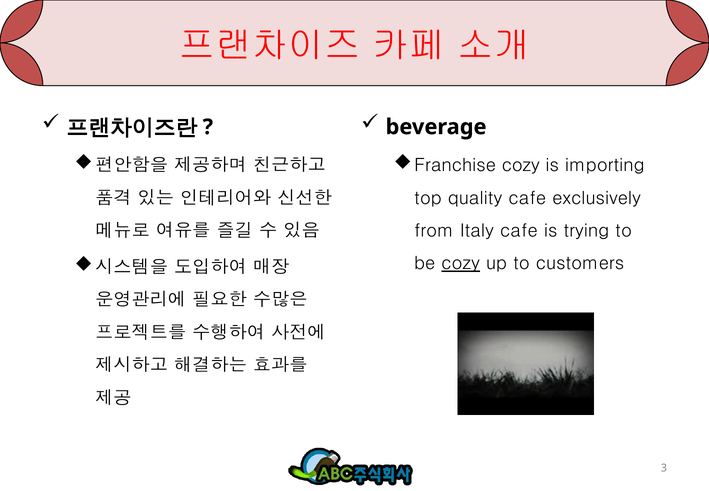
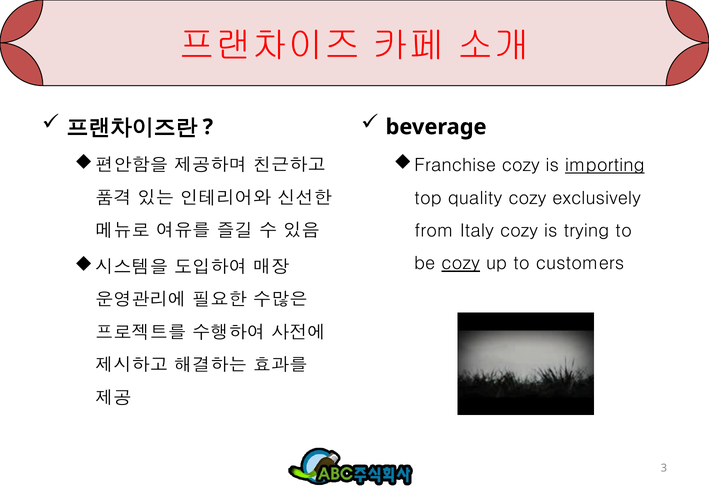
importing underline: none -> present (605, 165)
quality cafe: cafe -> cozy (527, 198)
Italy cafe: cafe -> cozy (519, 231)
